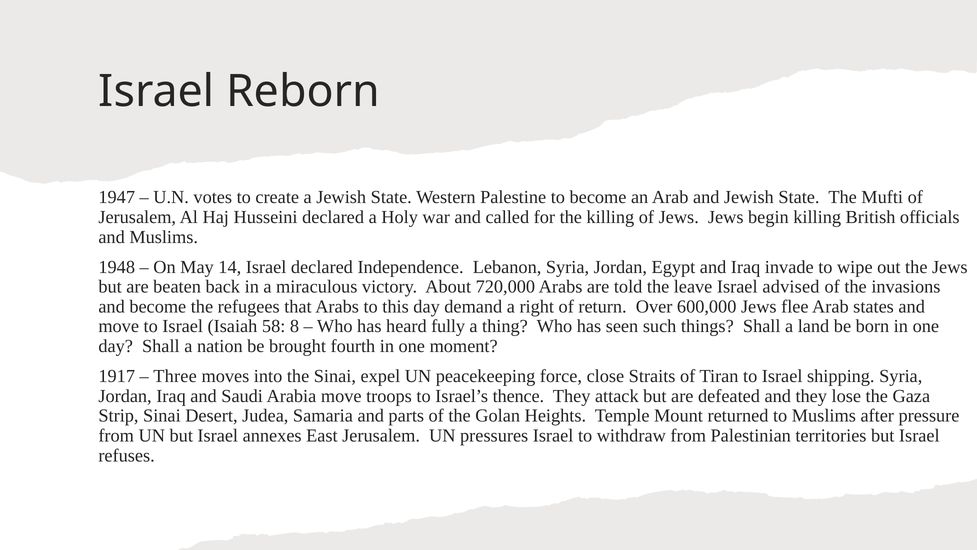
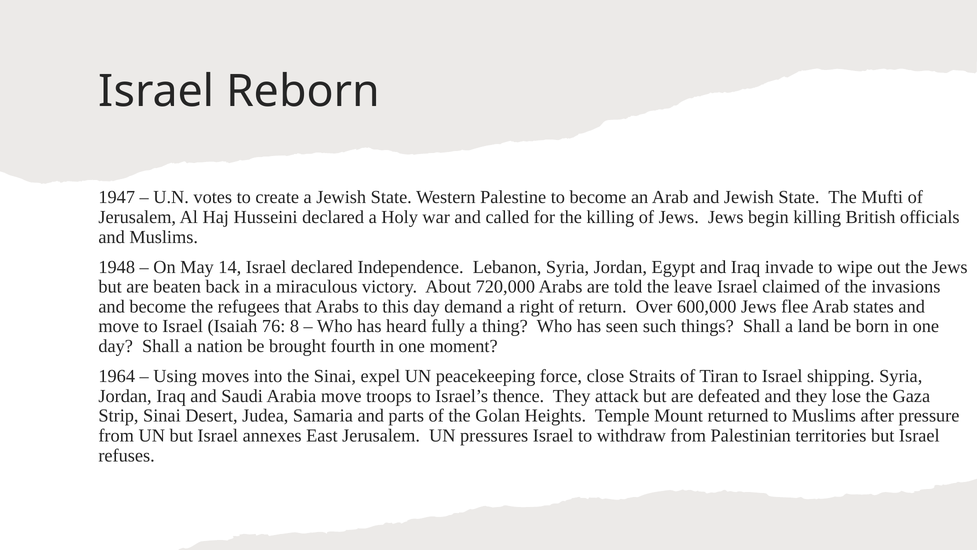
advised: advised -> claimed (791, 287)
58: 58 -> 76 (274, 326)
1917: 1917 -> 1964 (117, 376)
Three: Three -> Using (175, 376)
